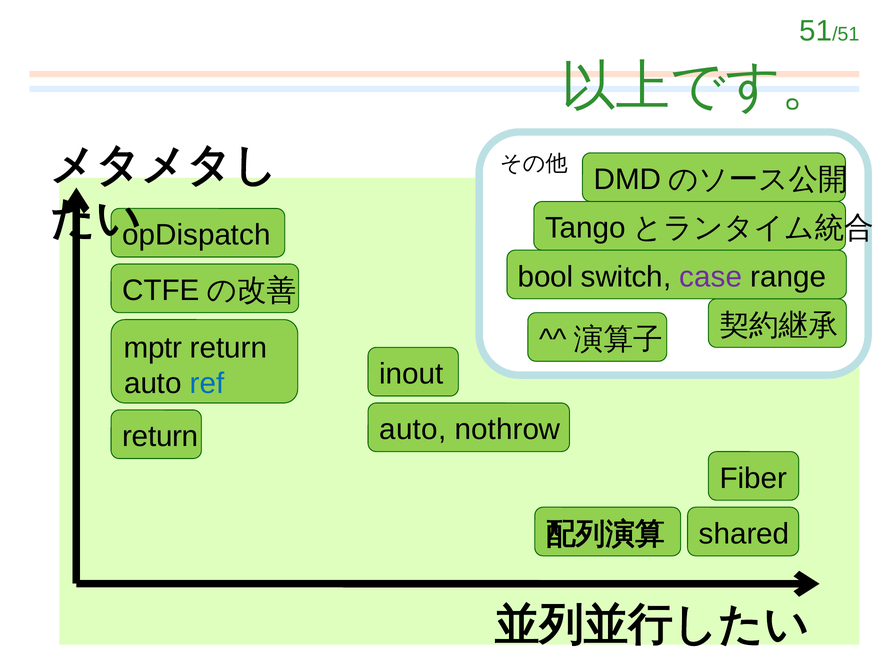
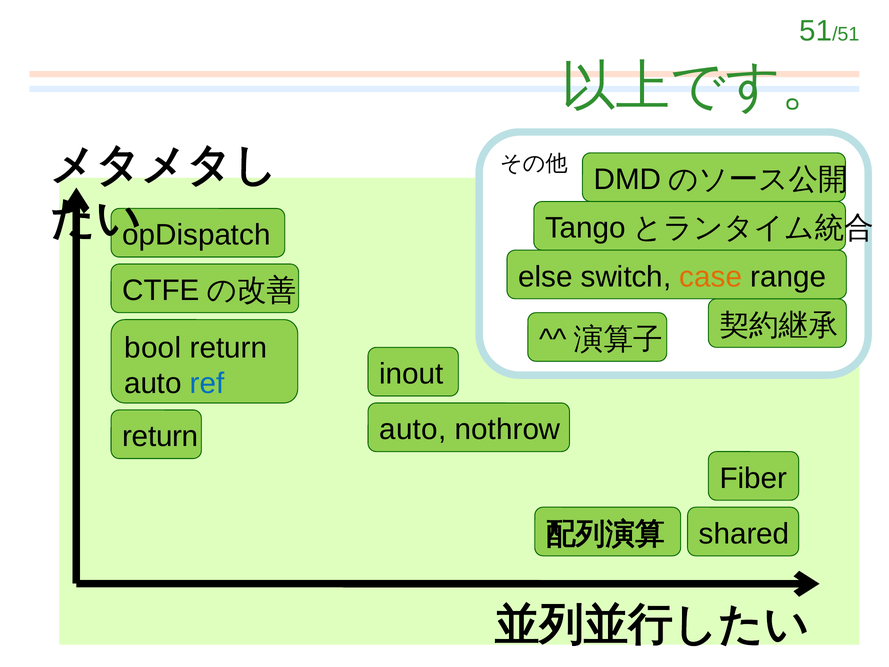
bool: bool -> else (545, 277)
case colour: purple -> orange (711, 277)
mptr: mptr -> bool (153, 348)
